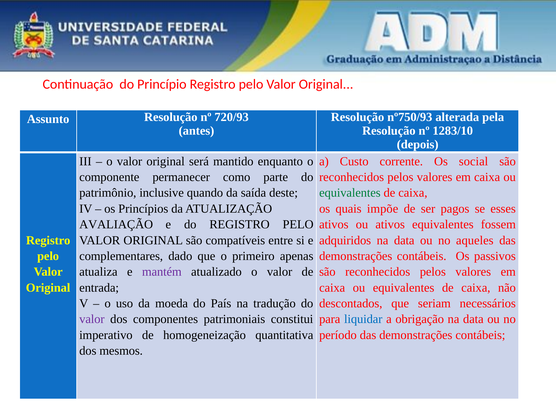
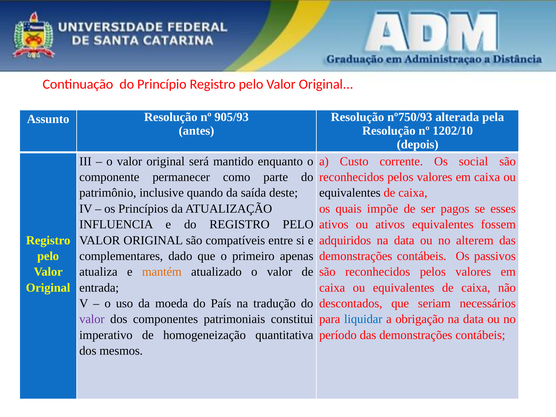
720/93: 720/93 -> 905/93 (232, 117)
1283/10: 1283/10 -> 1202/10 (453, 131)
equivalentes colour: green -> black (350, 193)
AVALIAÇÃO: AVALIAÇÃO -> INFLUENCIA (116, 224)
aqueles: aqueles -> alterem (475, 240)
mantém colour: purple -> orange (162, 272)
